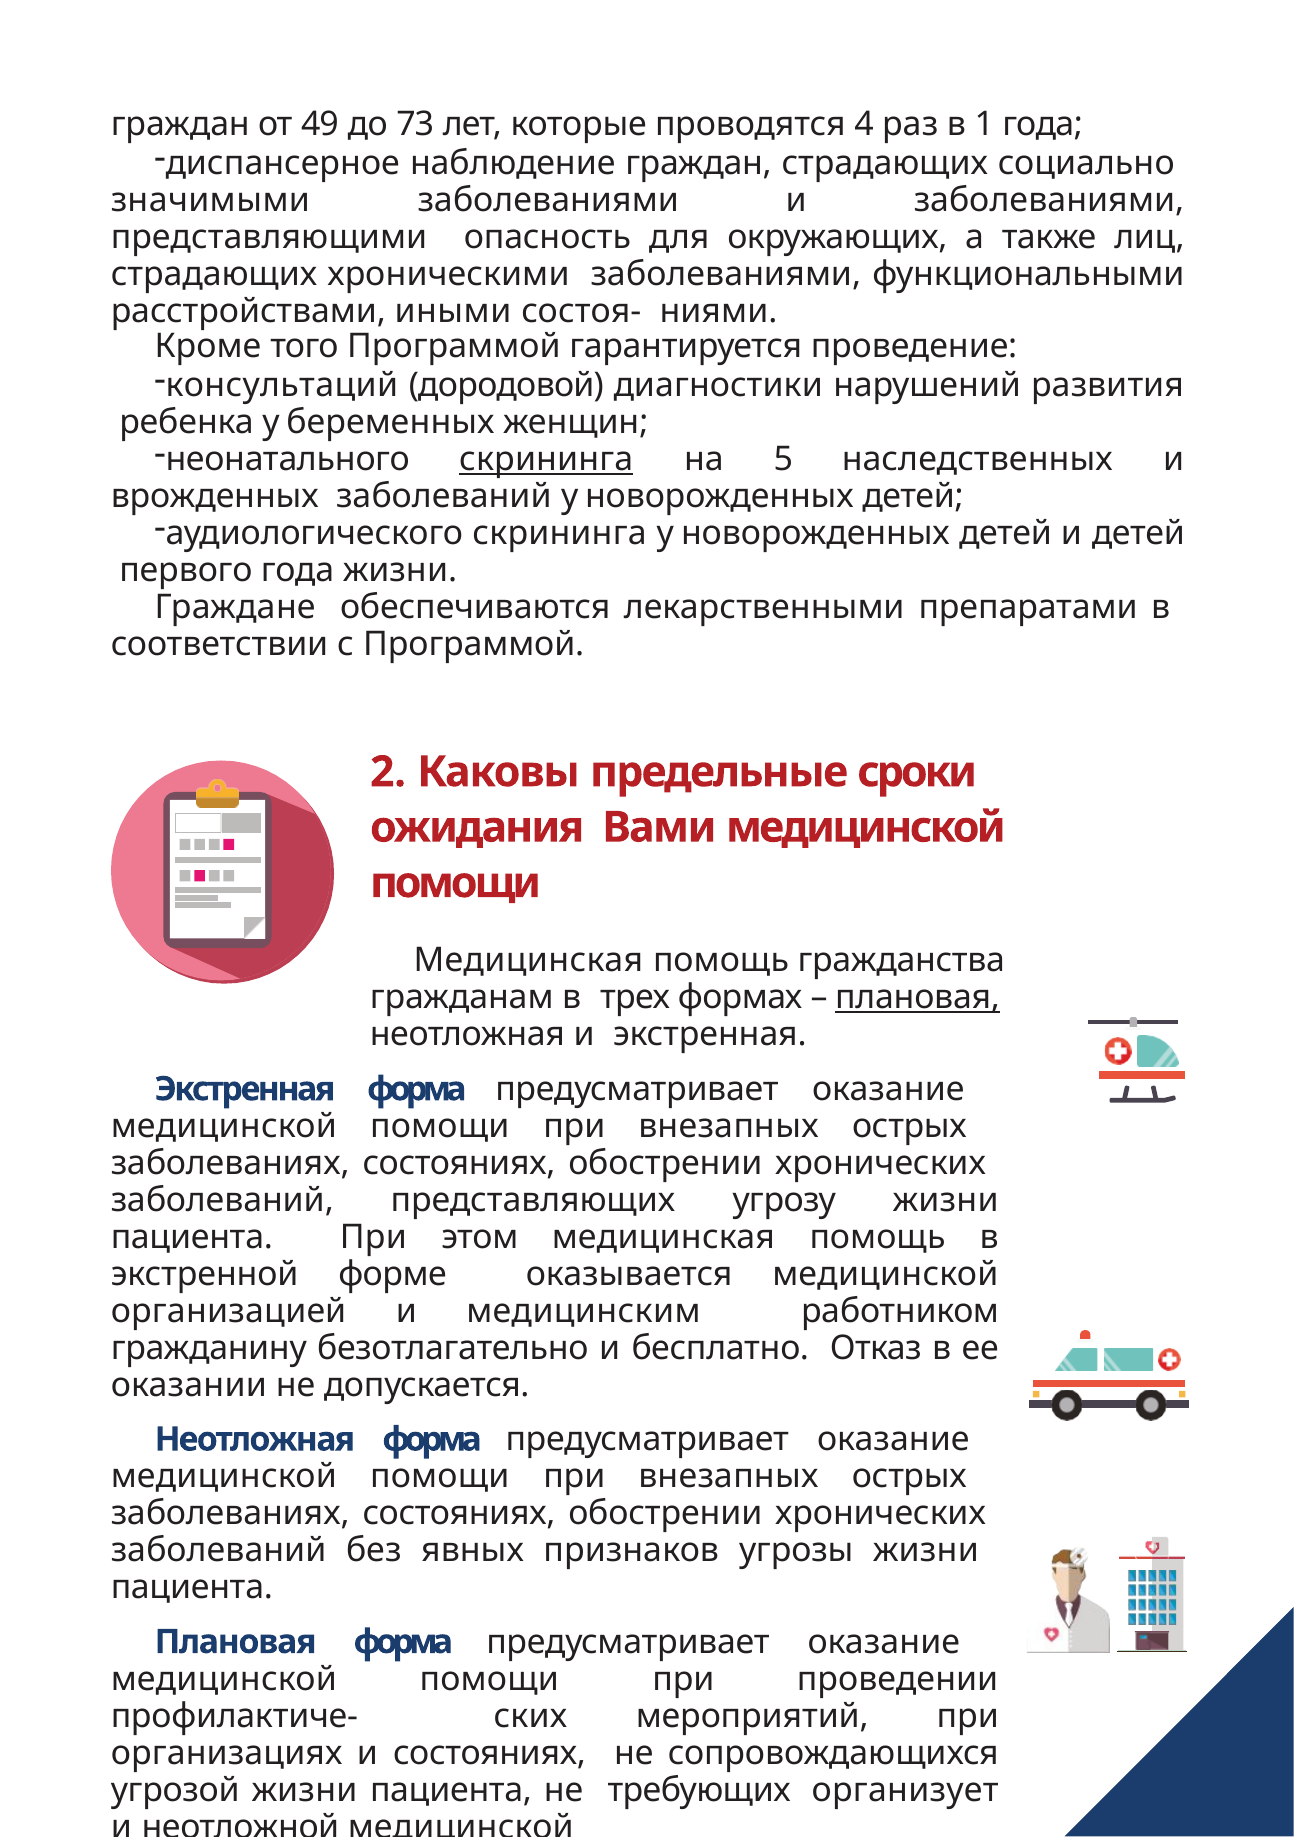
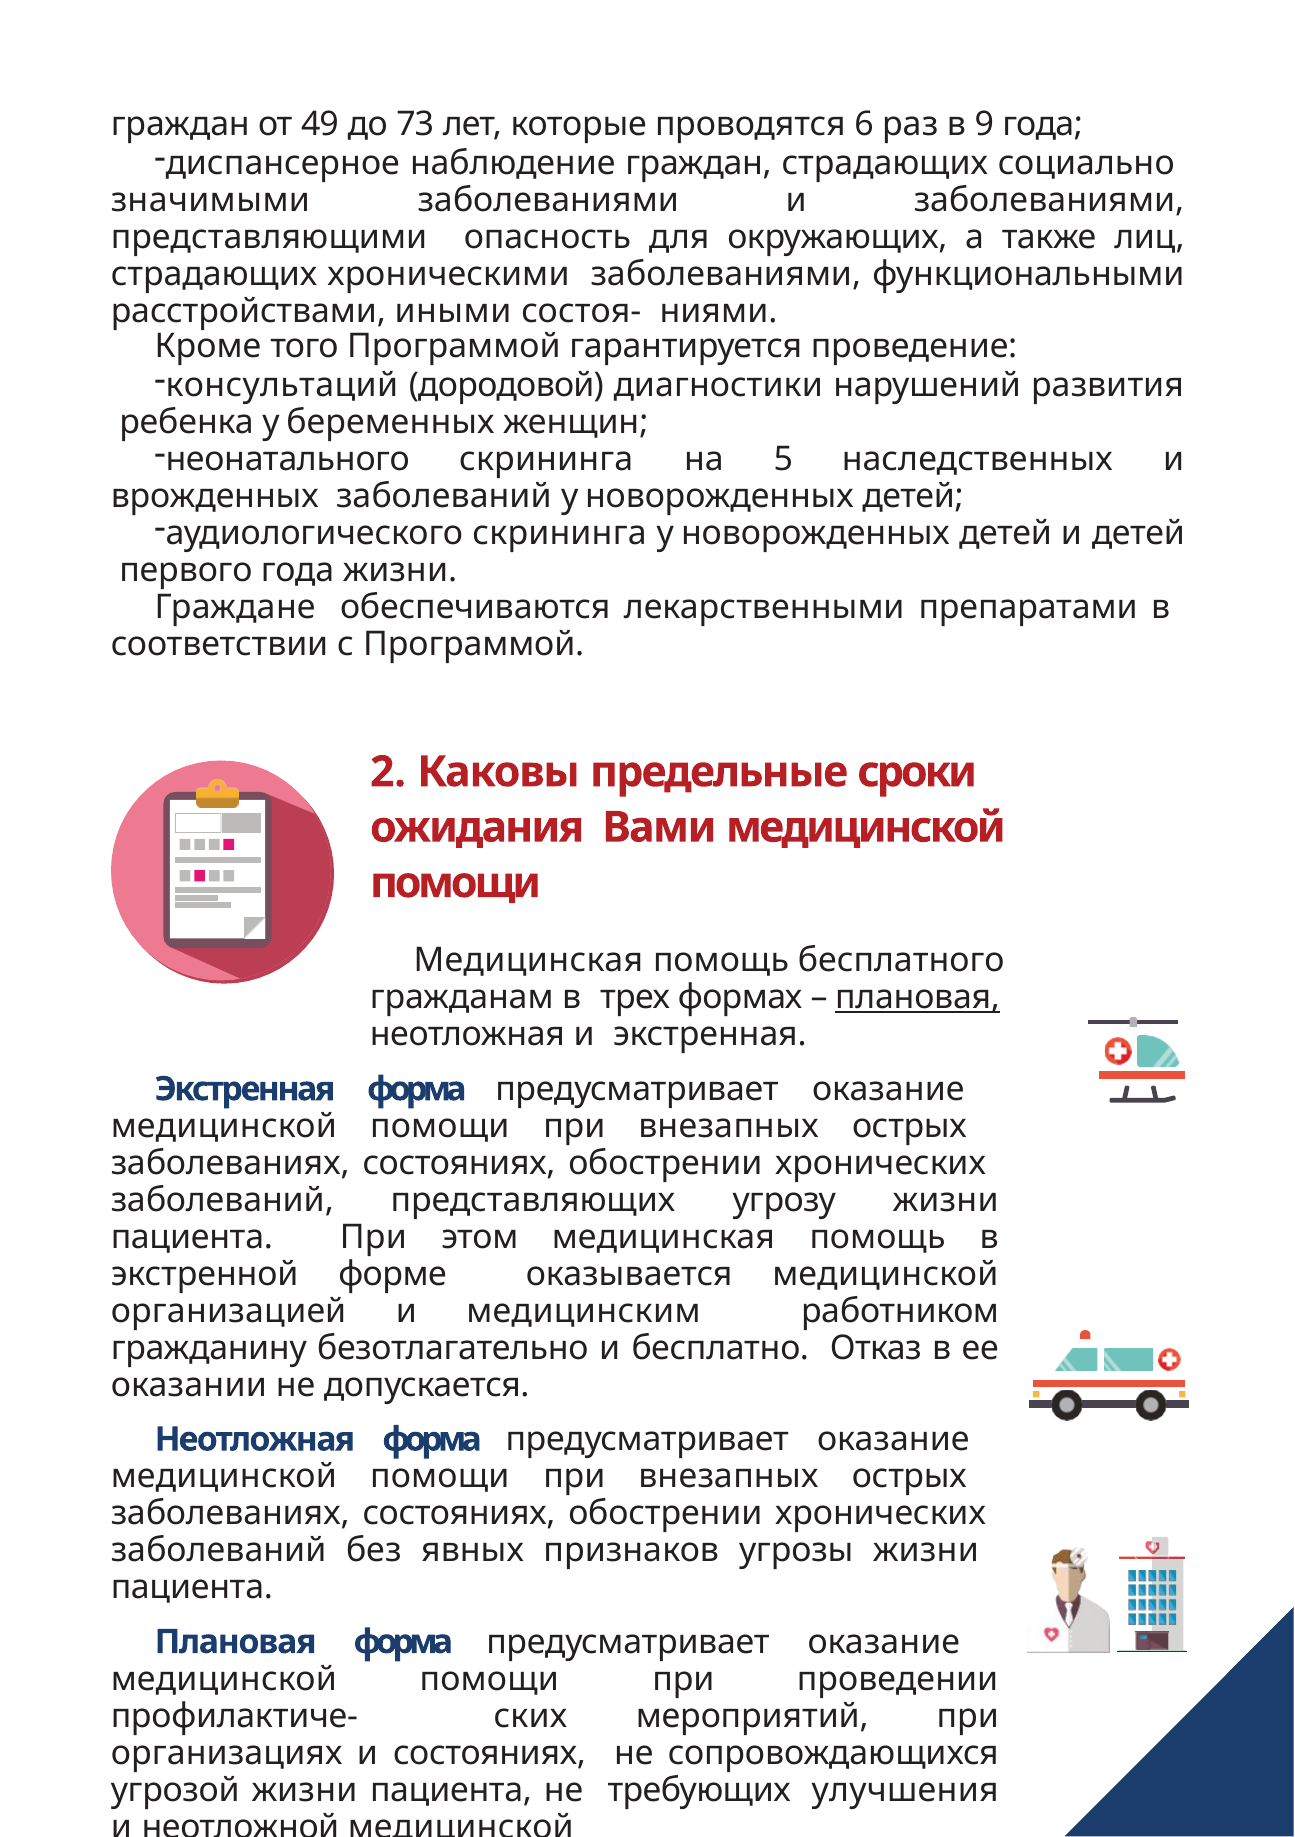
4: 4 -> 6 (864, 124)
1: 1 -> 9 (984, 124)
скрининга underline: present -> none (546, 459)
гражданства: гражданства -> бесплатного (901, 960)
организует: организует -> улучшения (905, 1789)
